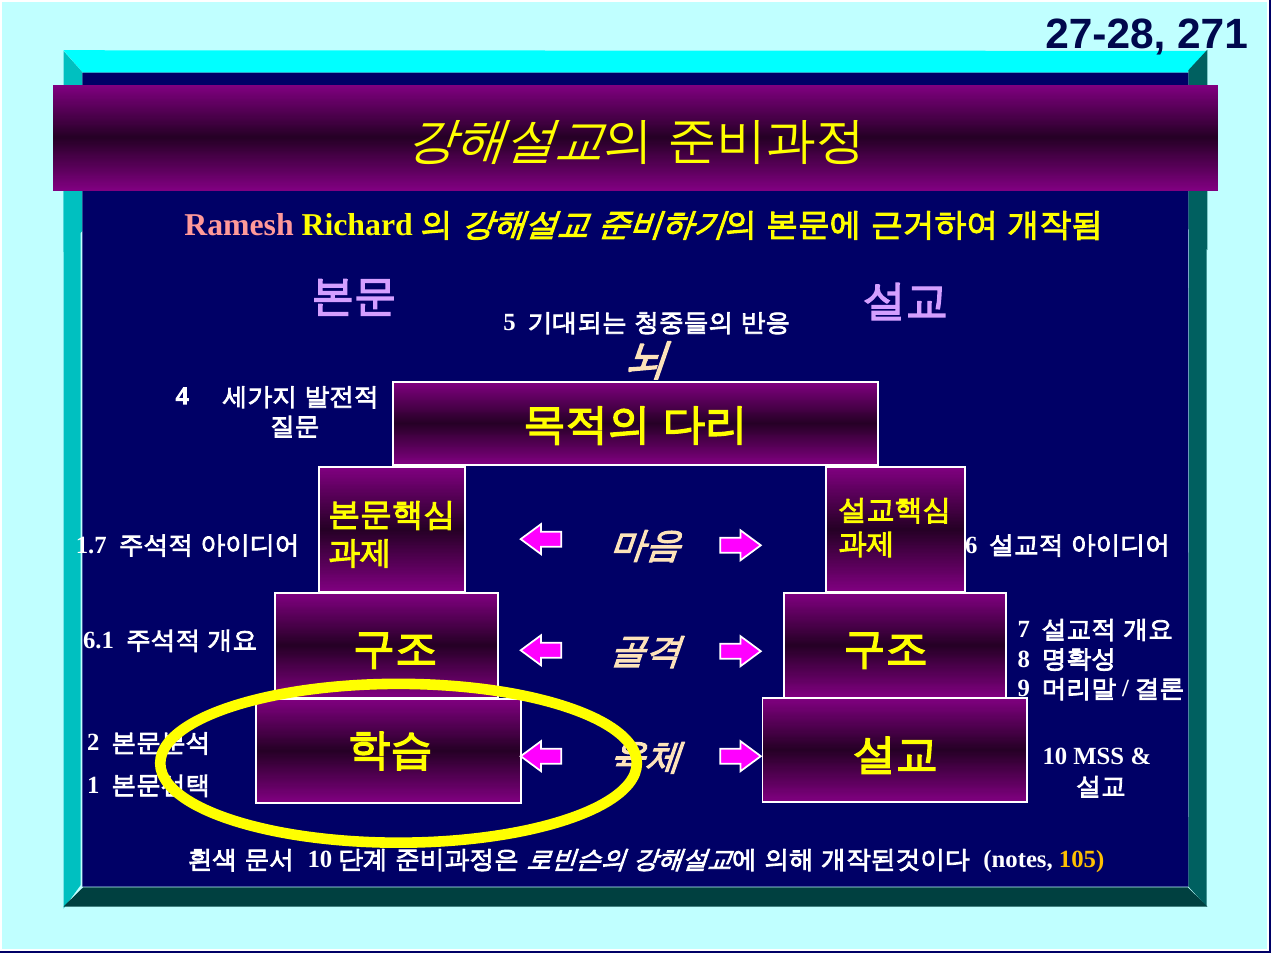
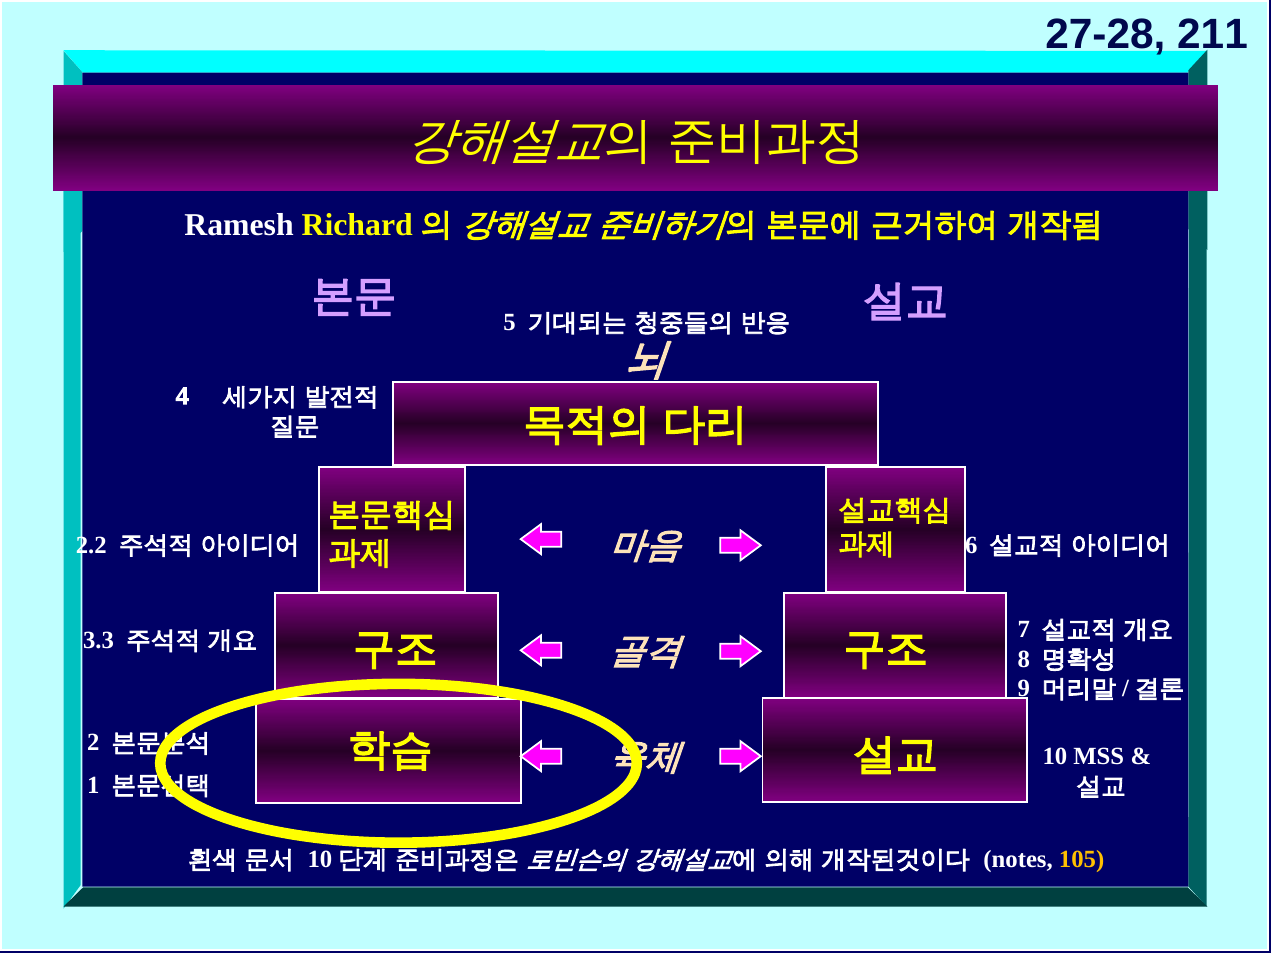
271: 271 -> 211 (1212, 35)
Ramesh colour: pink -> white (239, 225)
1.7: 1.7 -> 2.2 (91, 545)
6.1: 6.1 -> 3.3 (99, 640)
